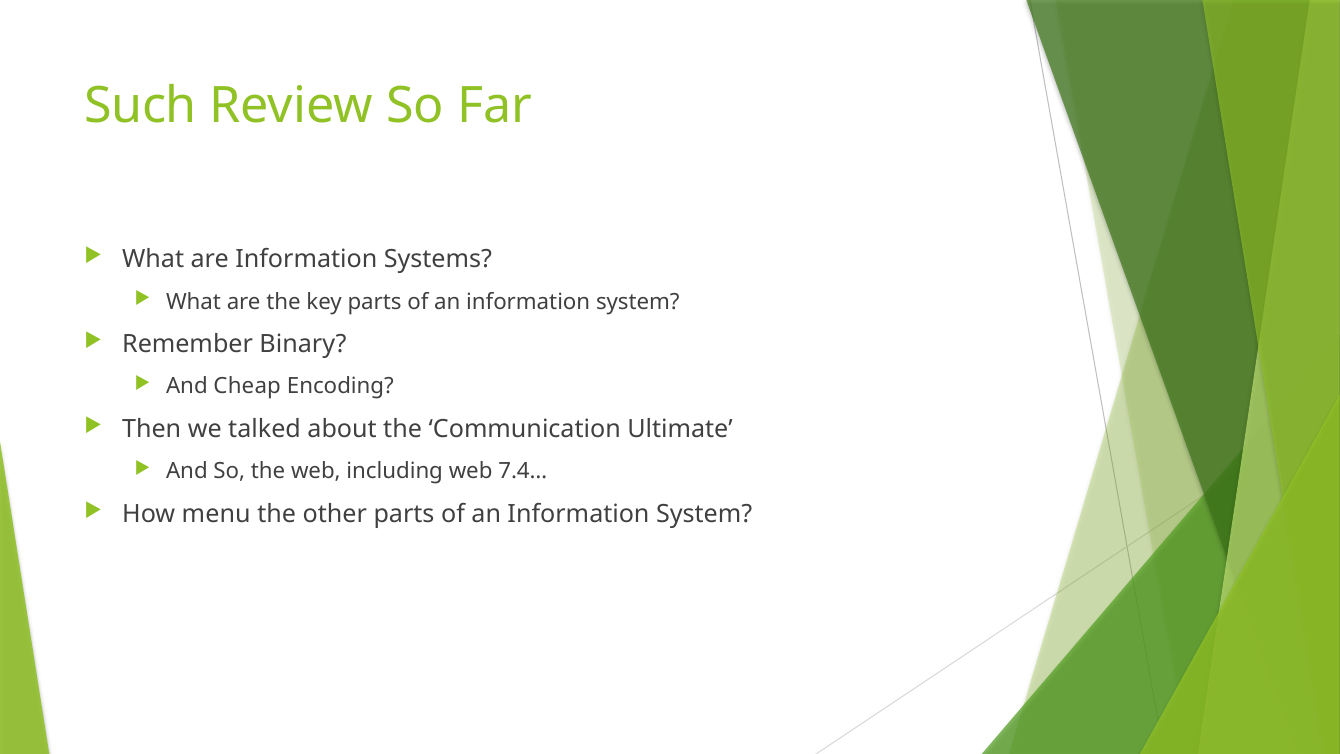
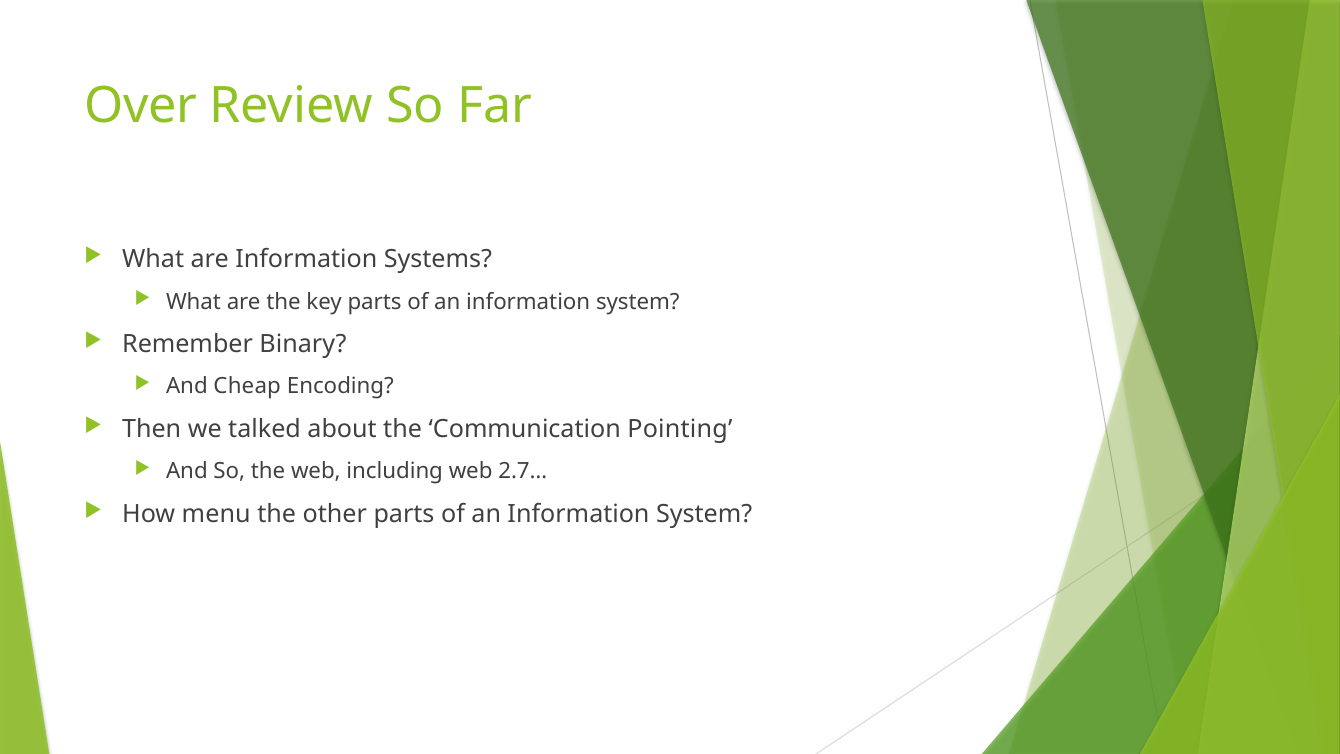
Such: Such -> Over (141, 106)
Ultimate: Ultimate -> Pointing (680, 429)
7.4…: 7.4… -> 2.7… (523, 471)
